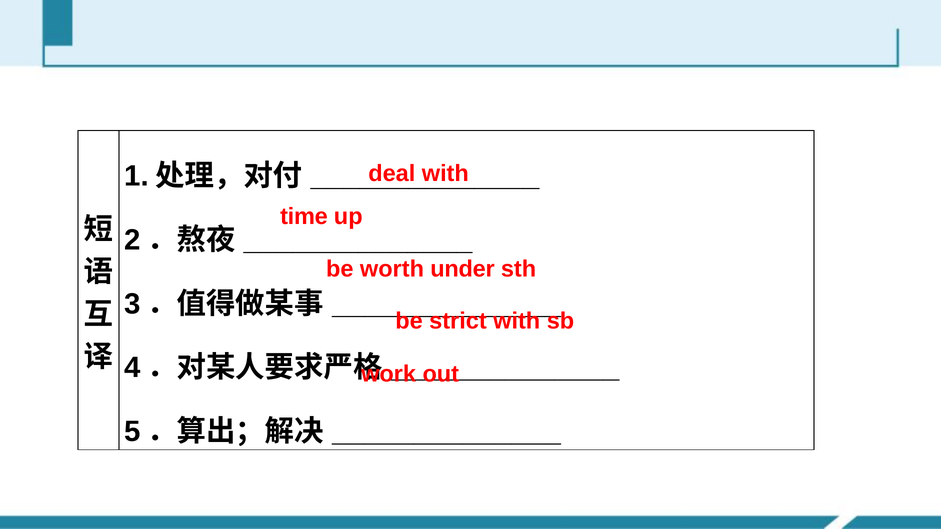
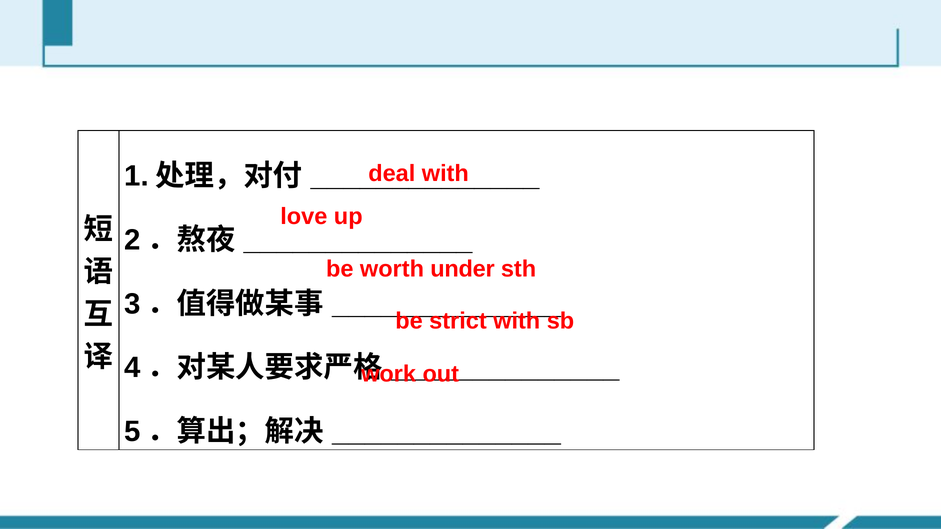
time: time -> love (304, 217)
